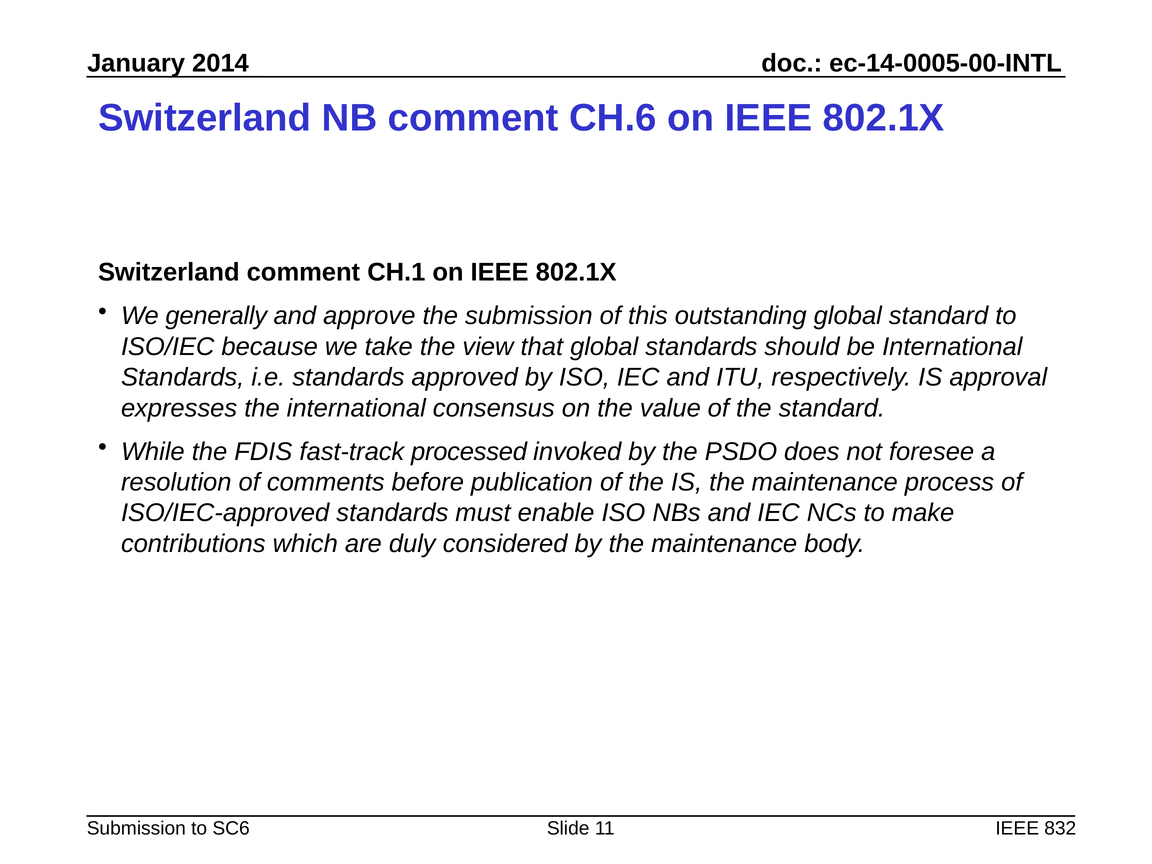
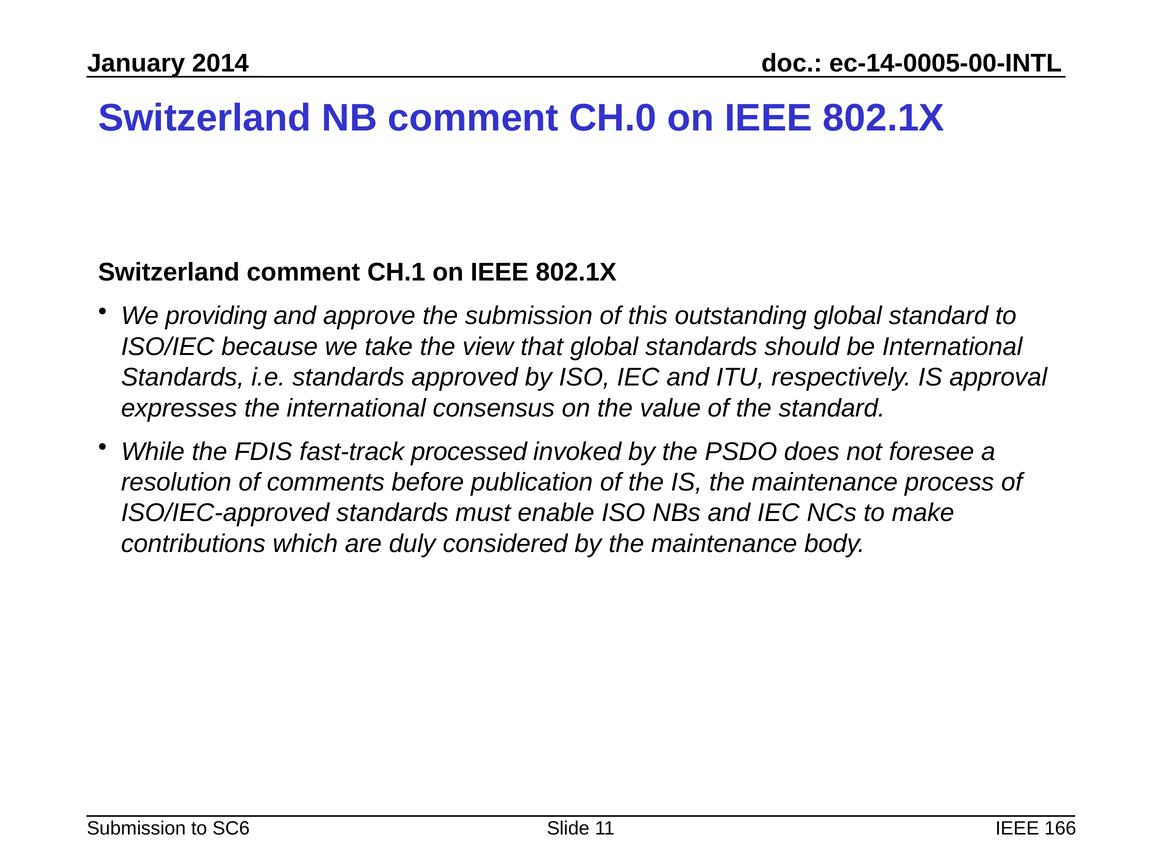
CH.6: CH.6 -> CH.0 (613, 118)
generally: generally -> providing (216, 316)
832: 832 -> 166 (1060, 829)
